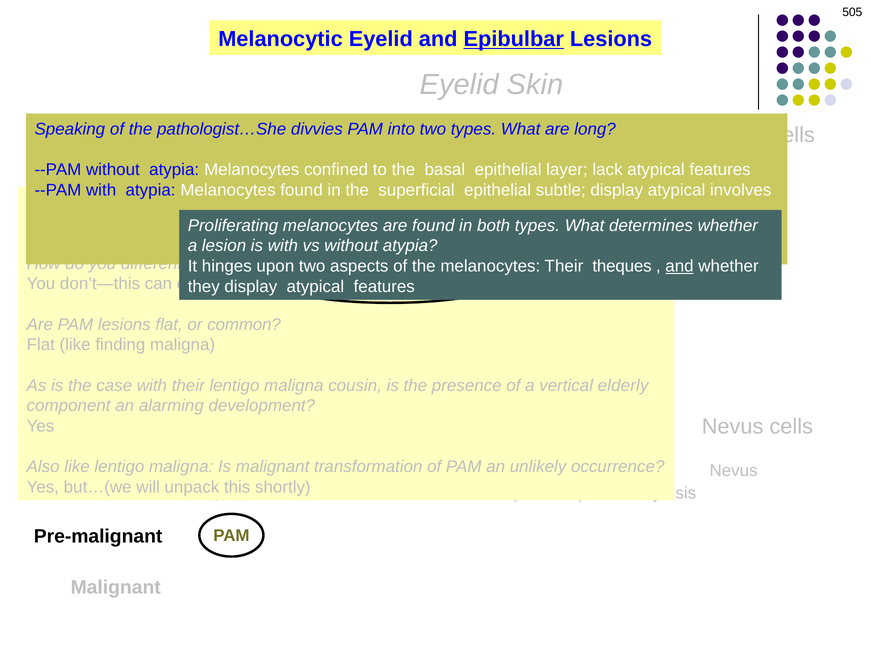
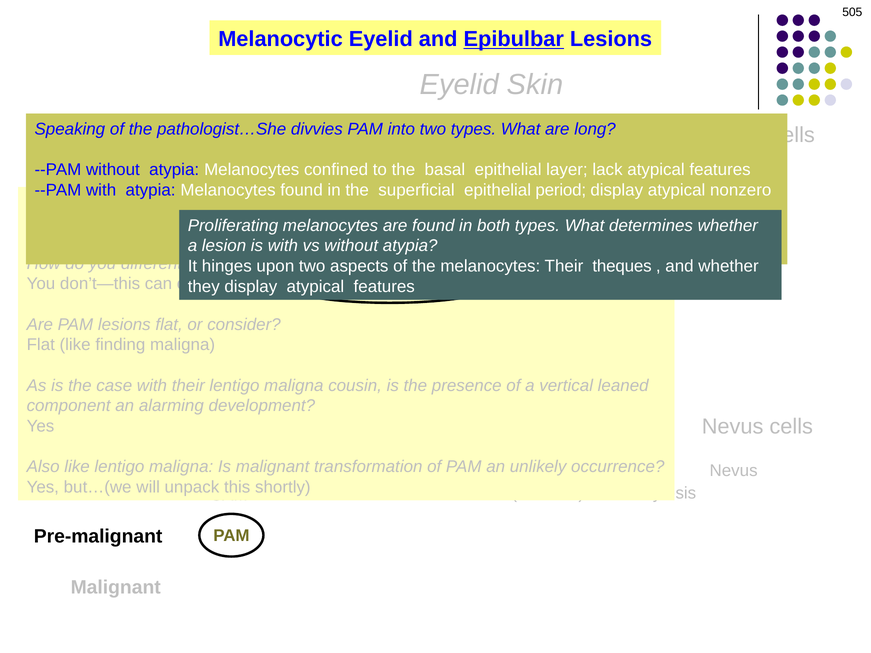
subtle: subtle -> period (561, 190)
involves: involves -> nonzero (741, 190)
and underline: present -> none (679, 266)
common: common -> consider (244, 325)
elderly: elderly -> leaned (623, 386)
